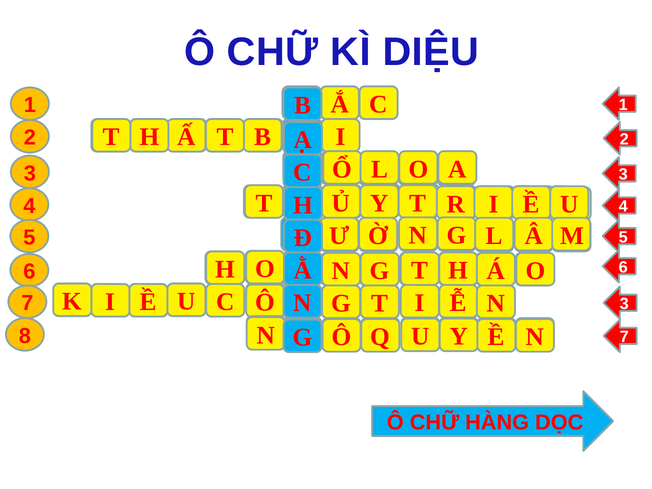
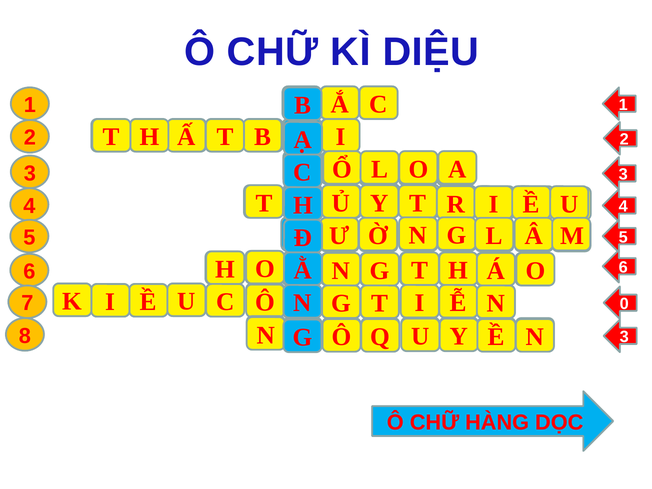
7 3: 3 -> 0 (624, 304)
8 7: 7 -> 3 (624, 337)
